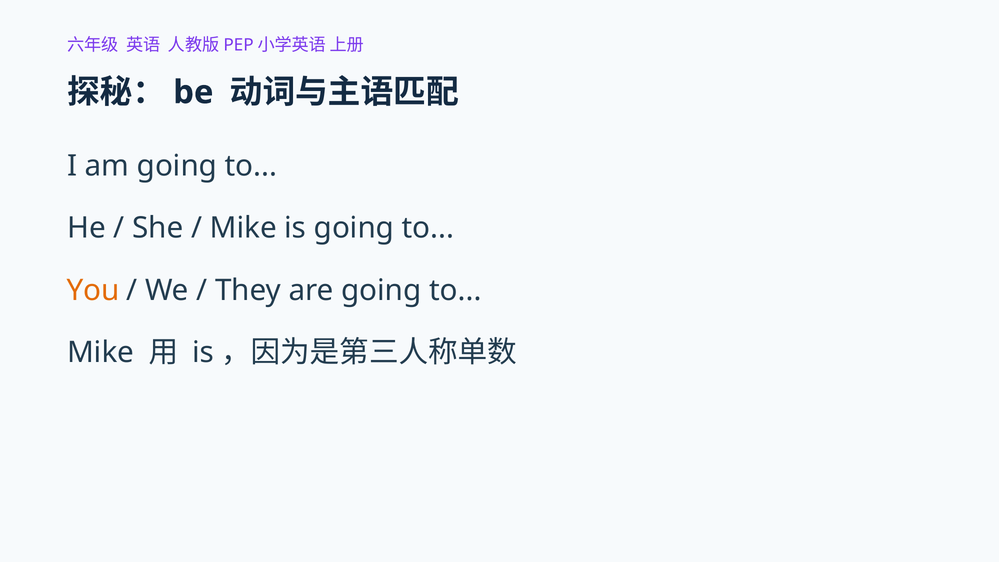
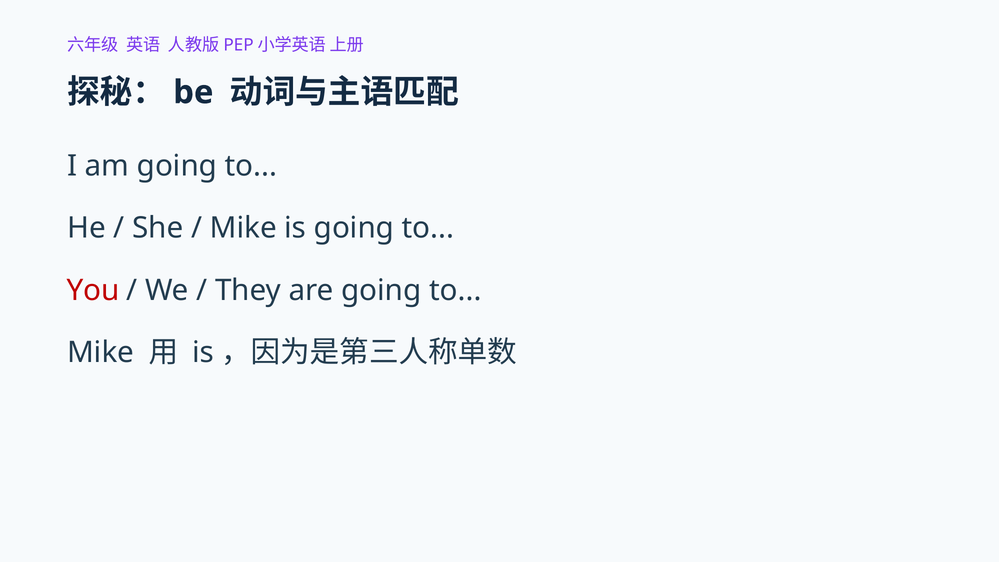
You colour: orange -> red (93, 290)
